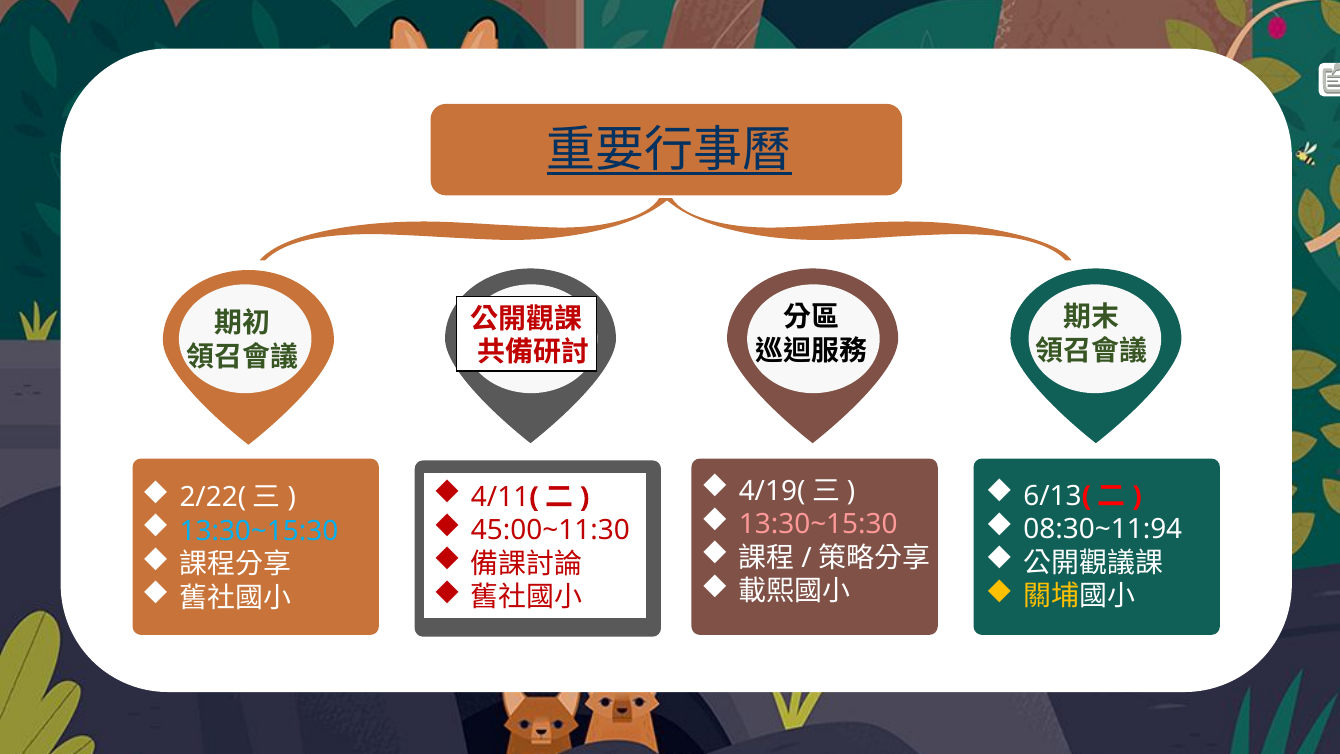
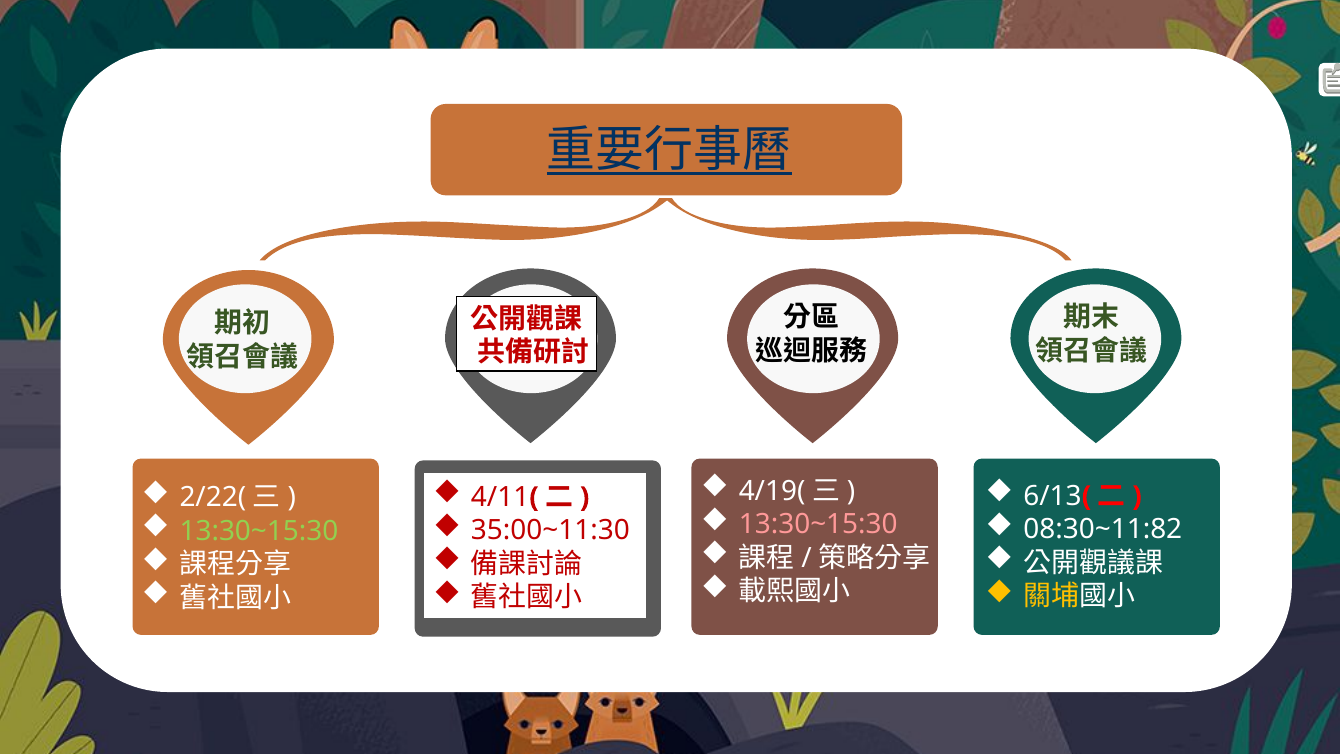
08:30~11:94: 08:30~11:94 -> 08:30~11:82 (1103, 529)
45:00~11:30: 45:00~11:30 -> 35:00~11:30 (550, 531)
13:30~15:30 colour: light blue -> light green (259, 531)
